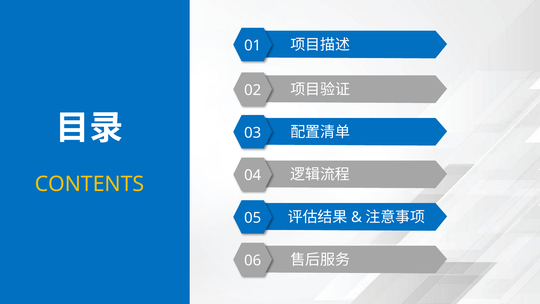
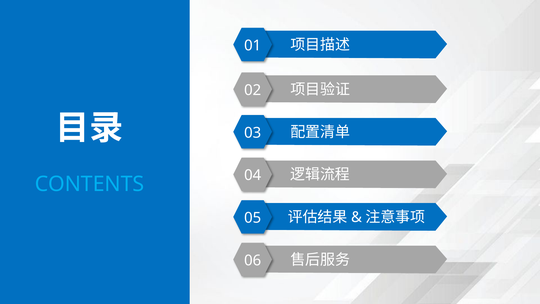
CONTENTS colour: yellow -> light blue (89, 184)
